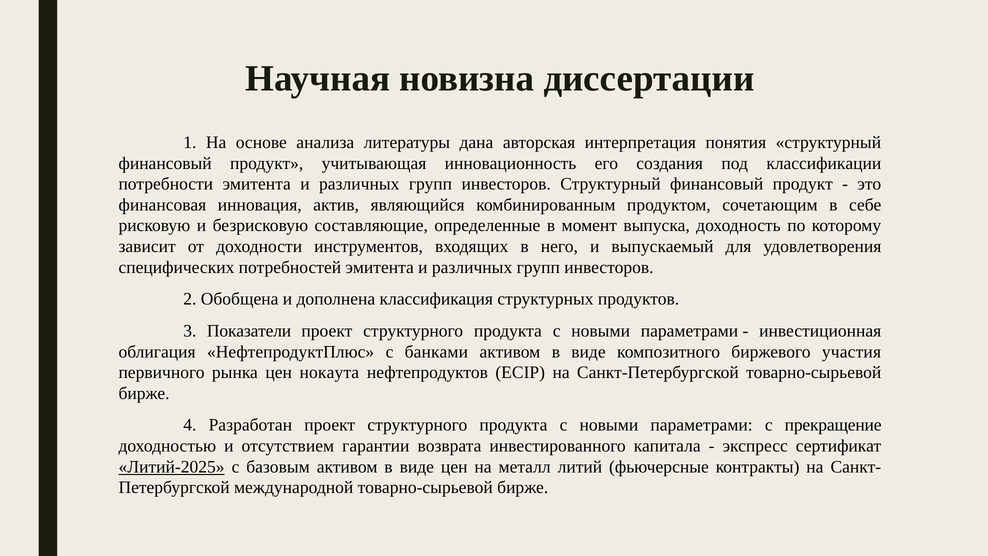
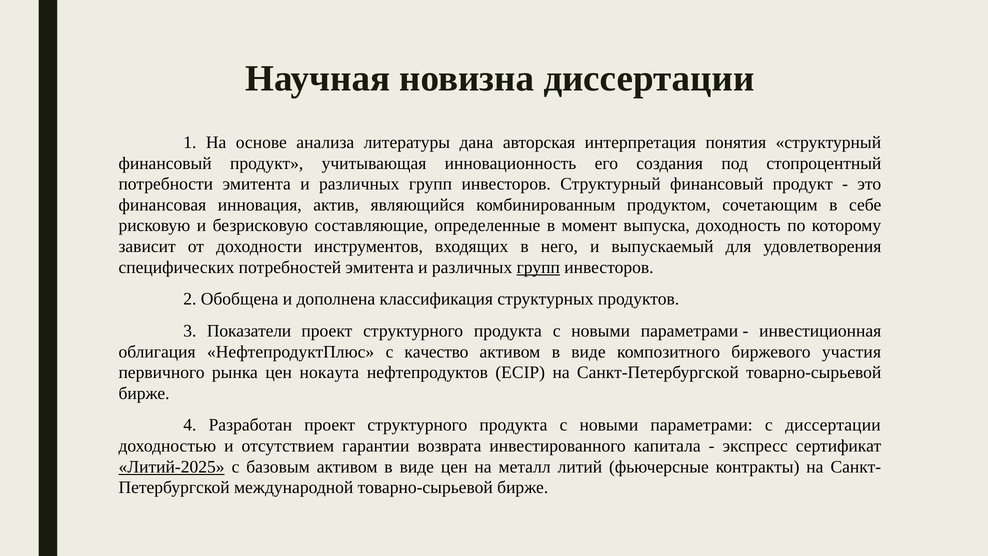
классификации: классификации -> стопроцентный (824, 163)
групп underline: none -> present (538, 267)
банками: банками -> качество (436, 352)
с прекращение: прекращение -> диссертации (833, 425)
